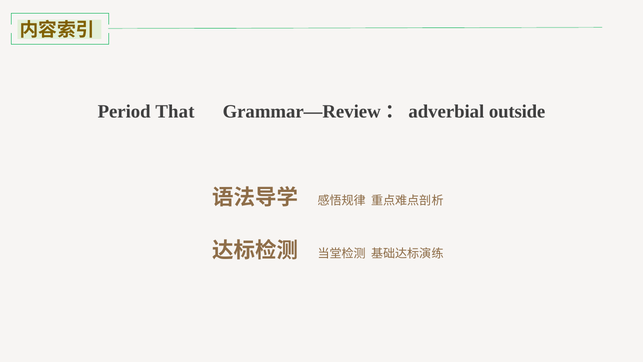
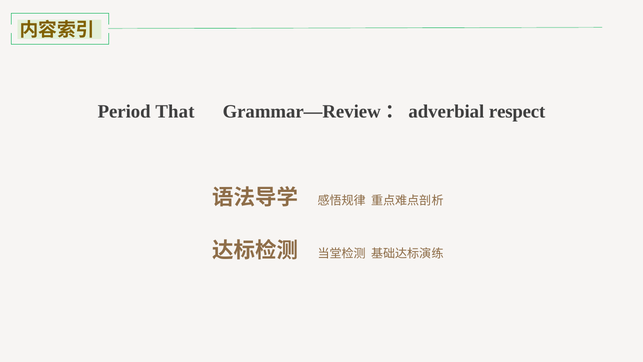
outside: outside -> respect (517, 111)
